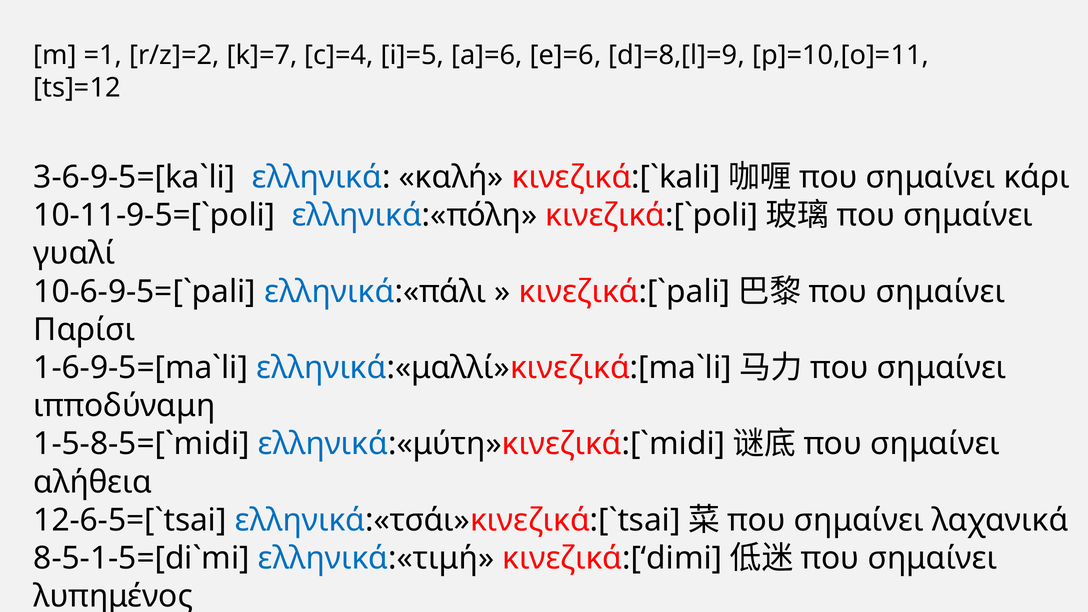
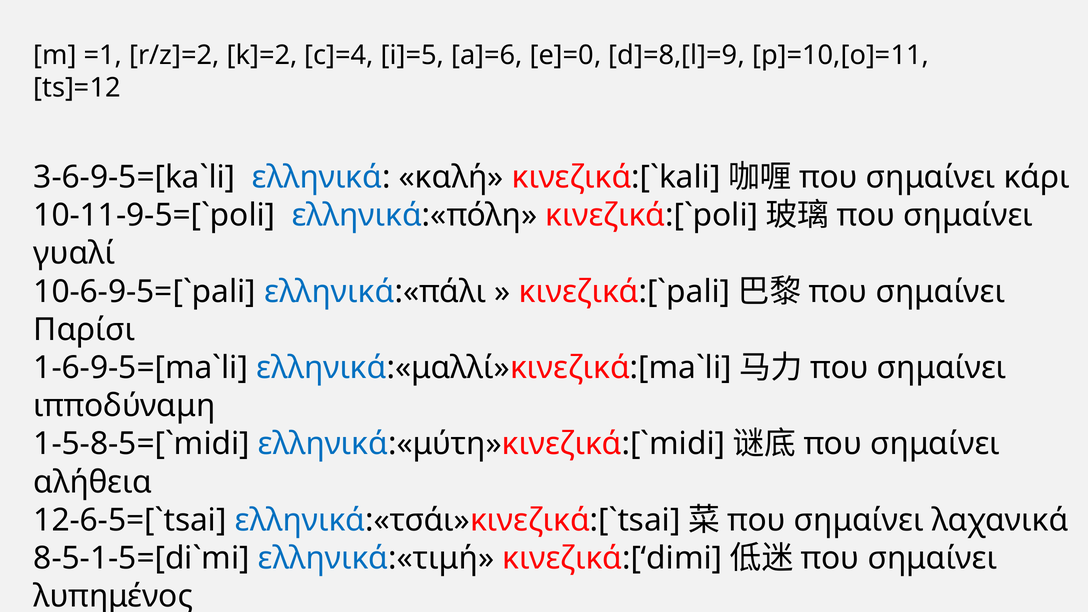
k]=7: k]=7 -> k]=2 (262, 55)
e]=6: e]=6 -> e]=0 (566, 55)
